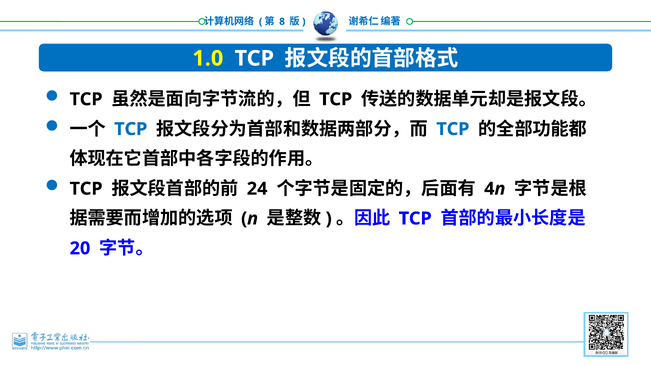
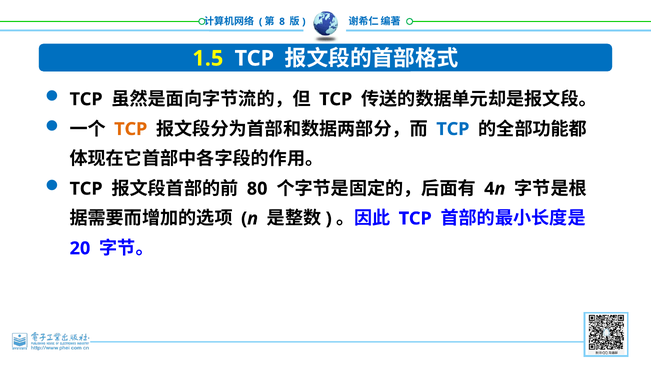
1.0: 1.0 -> 1.5 (208, 58)
TCP colour: blue -> orange (131, 129)
24: 24 -> 80 (257, 189)
